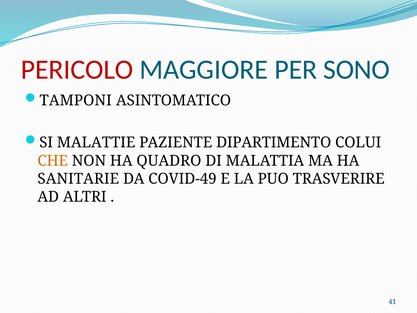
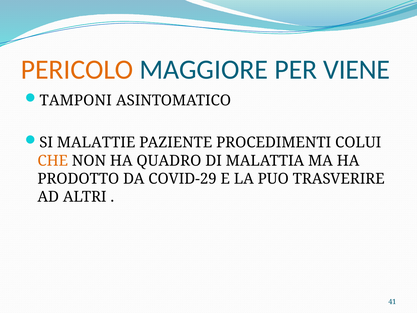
PERICOLO colour: red -> orange (77, 69)
SONO: SONO -> VIENE (357, 69)
DIPARTIMENTO: DIPARTIMENTO -> PROCEDIMENTI (274, 143)
SANITARIE: SANITARIE -> PRODOTTO (78, 179)
COVID-49: COVID-49 -> COVID-29 (182, 179)
